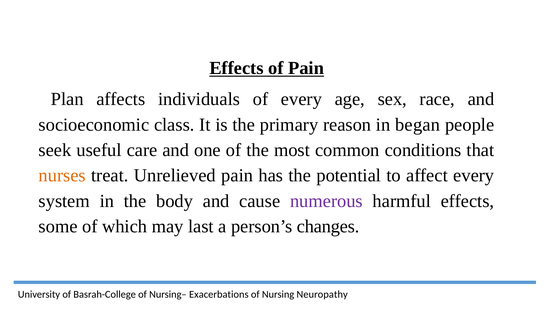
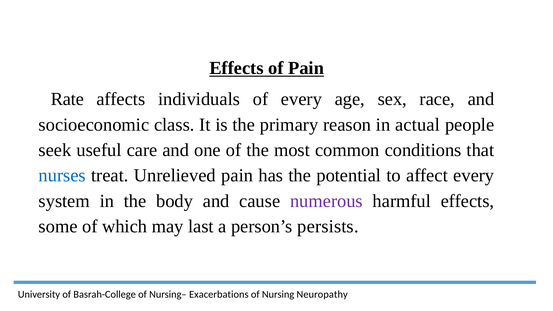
Plan: Plan -> Rate (67, 99)
began: began -> actual (418, 125)
nurses colour: orange -> blue (62, 176)
changes: changes -> persists (328, 226)
